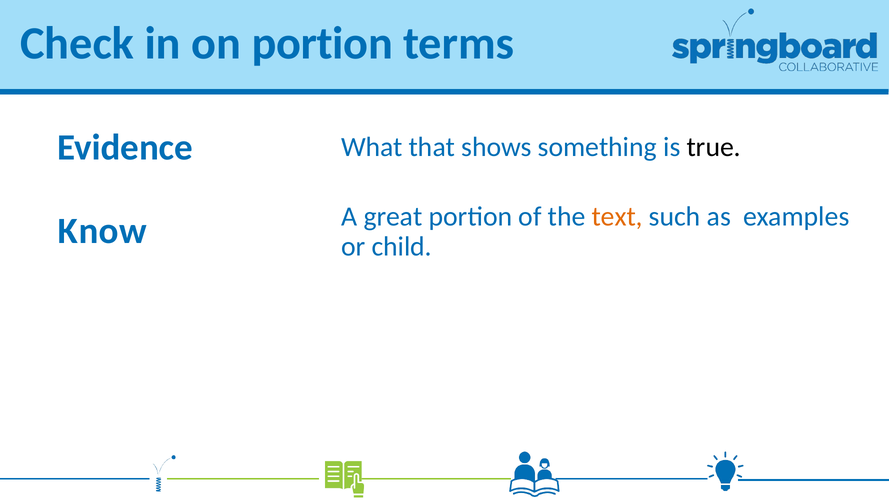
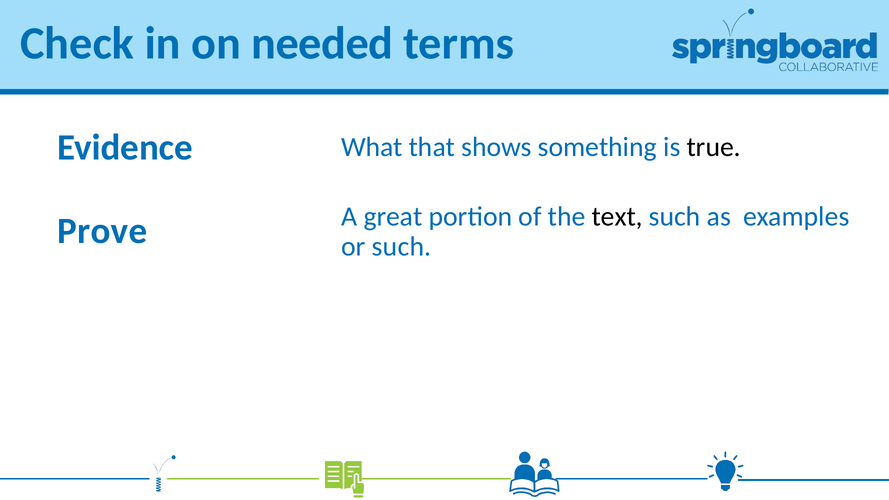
on portion: portion -> needed (322, 43)
text colour: orange -> black (617, 217)
Know: Know -> Prove (102, 231)
or child: child -> such (402, 247)
